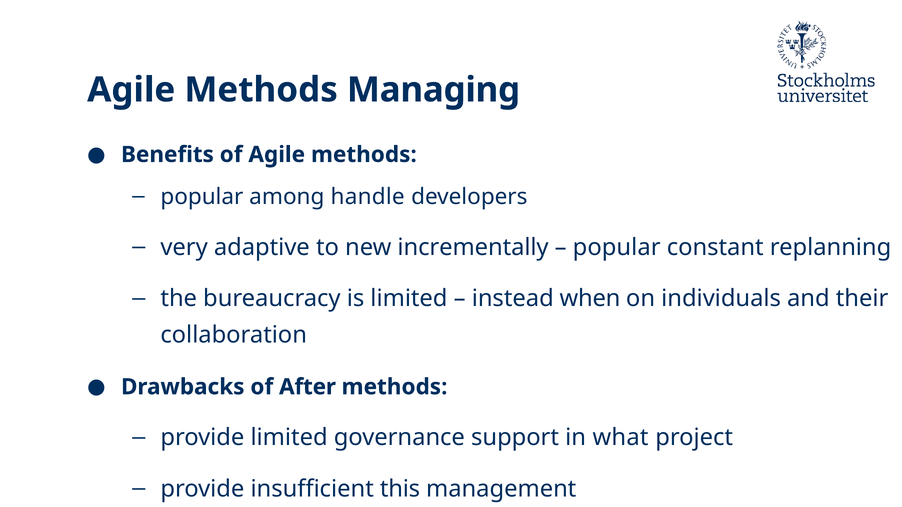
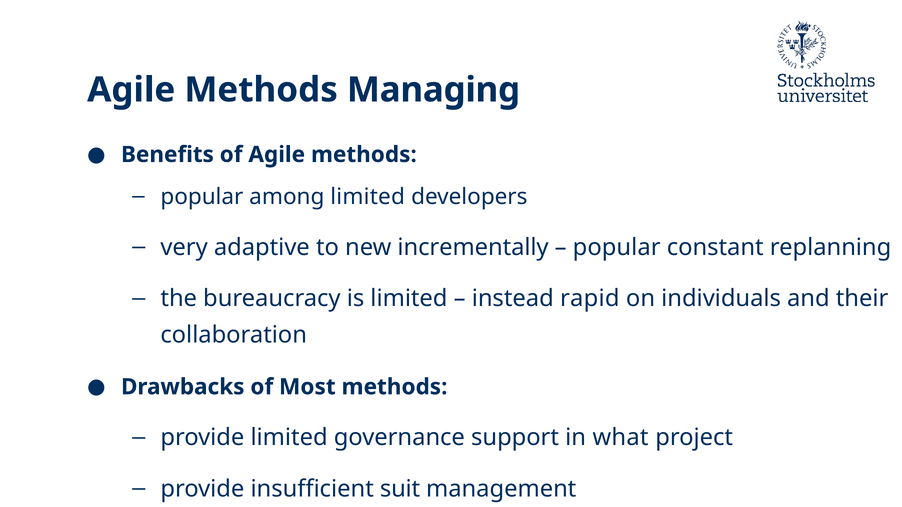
among handle: handle -> limited (368, 197)
when: when -> rapid (590, 299)
After: After -> Most (307, 387)
this: this -> suit (400, 489)
